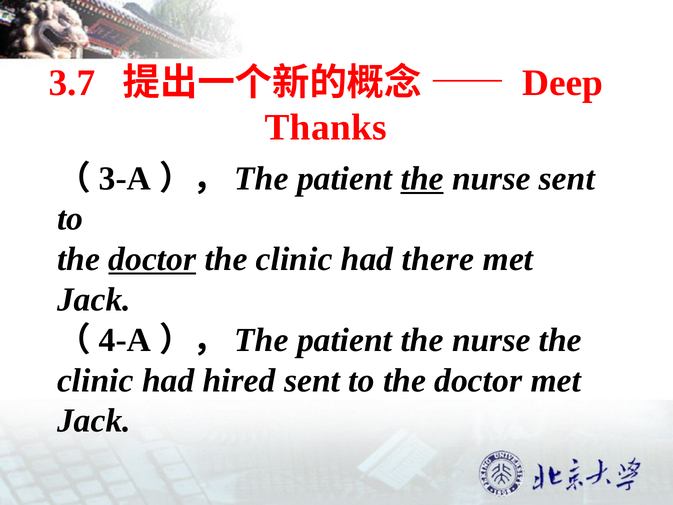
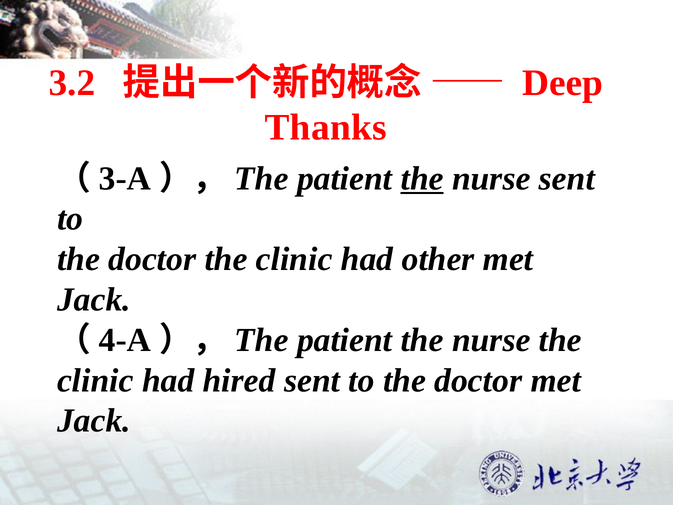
3.7: 3.7 -> 3.2 (72, 83)
doctor underline: present -> none (152, 259)
there: there -> other (438, 259)
